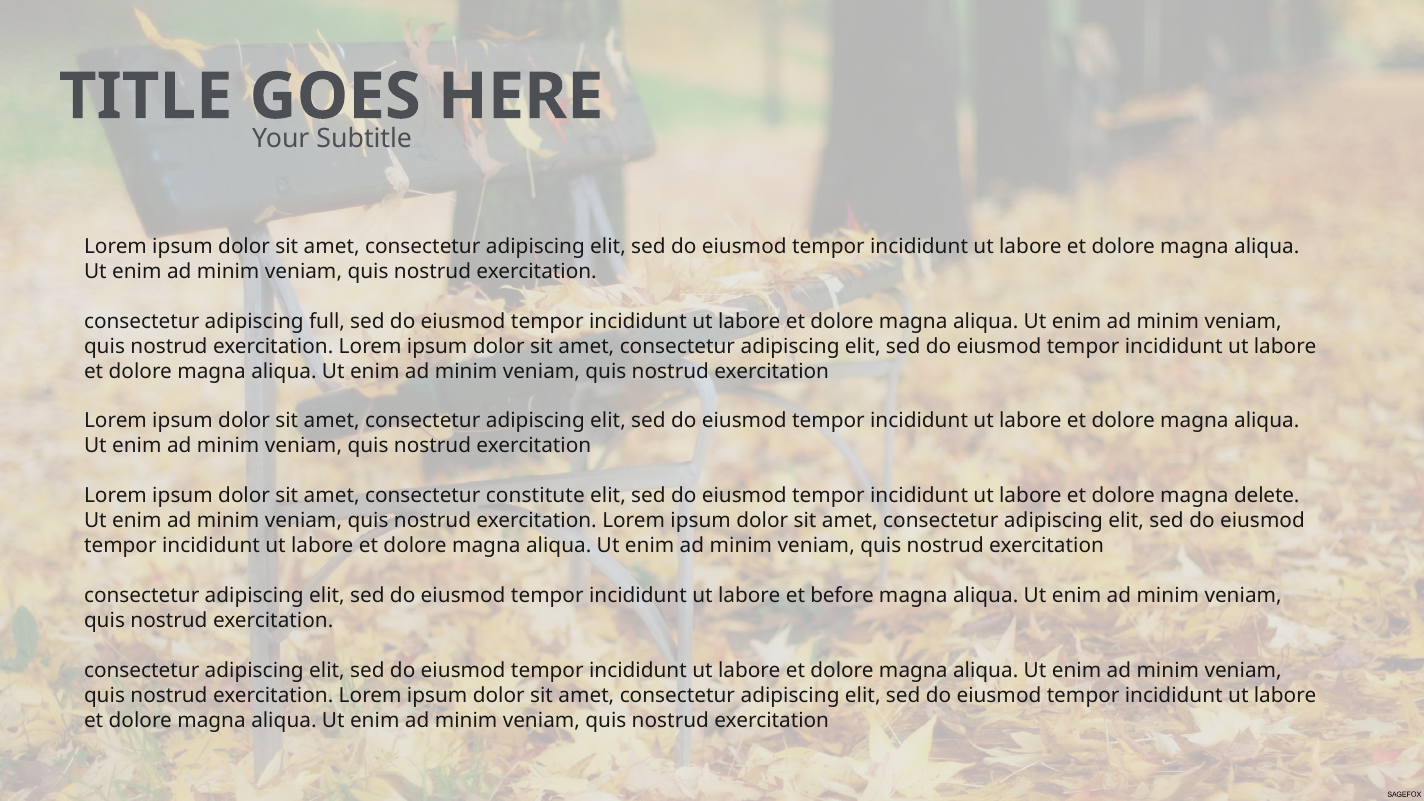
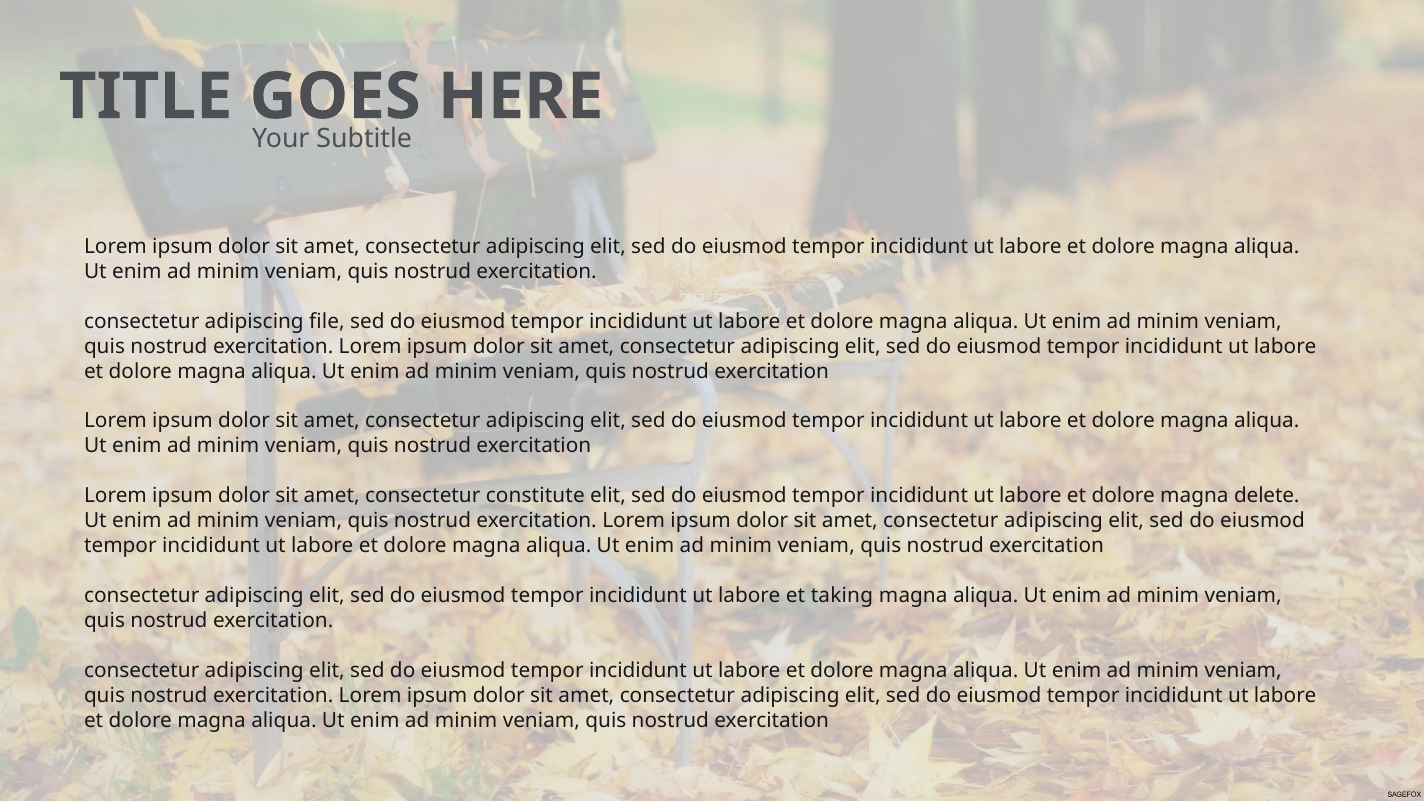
full: full -> file (327, 321)
before: before -> taking (842, 596)
